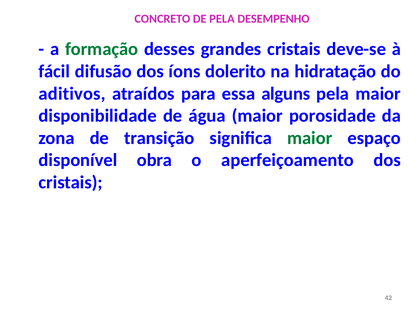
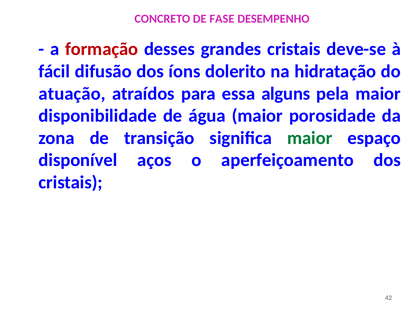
DE PELA: PELA -> FASE (222, 19)
formação colour: green -> red (102, 49)
aditivos: aditivos -> atuação (72, 94)
obra: obra -> aços (154, 161)
